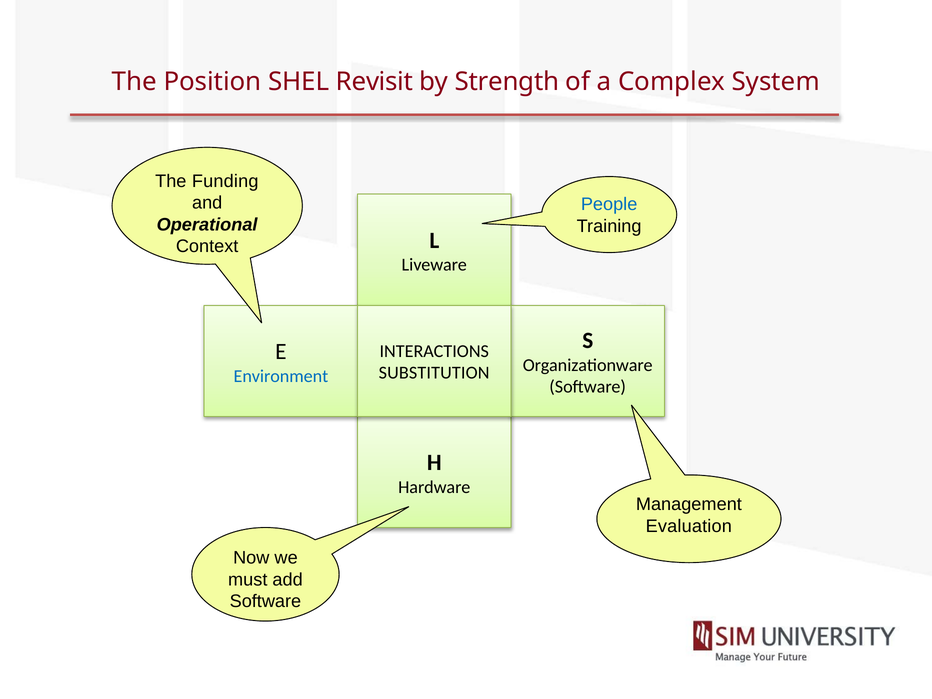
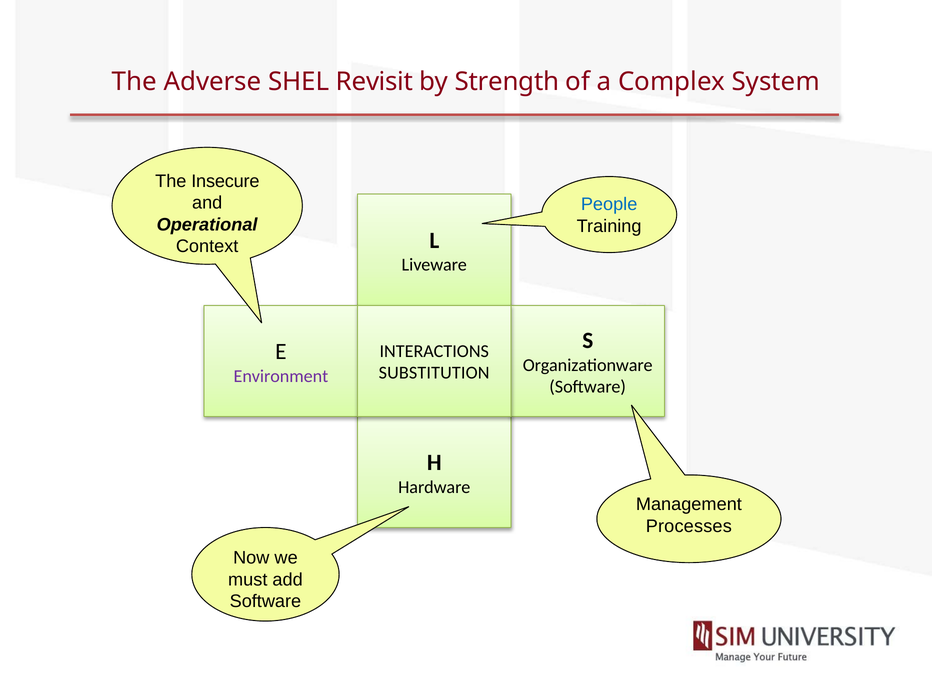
Position: Position -> Adverse (213, 82)
Funding: Funding -> Insecure (225, 181)
Environment colour: blue -> purple (281, 376)
Evaluation: Evaluation -> Processes (689, 526)
